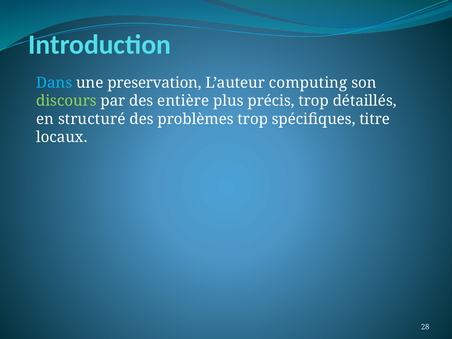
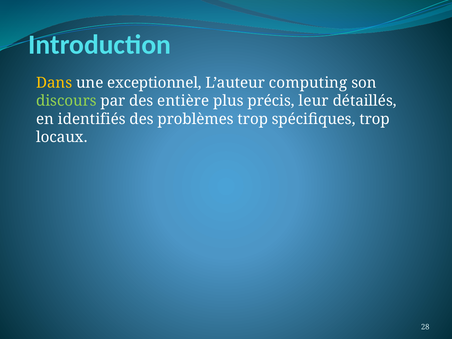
Dans colour: light blue -> yellow (54, 83)
preservation: preservation -> exceptionnel (155, 83)
précis trop: trop -> leur (314, 101)
structuré: structuré -> identifiés (92, 119)
spécifiques titre: titre -> trop (375, 119)
